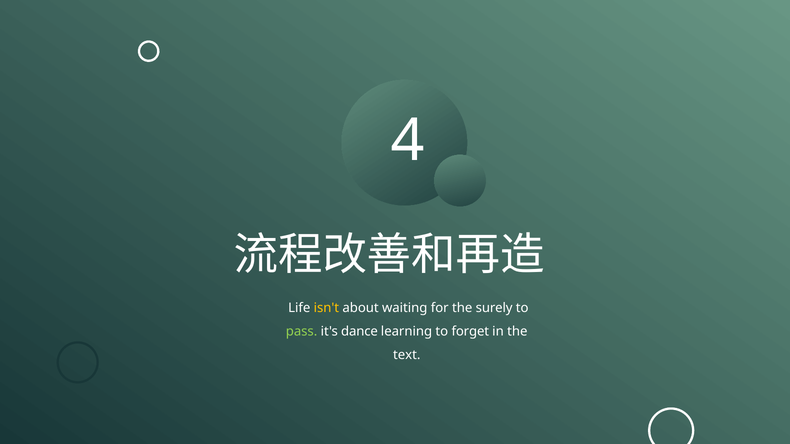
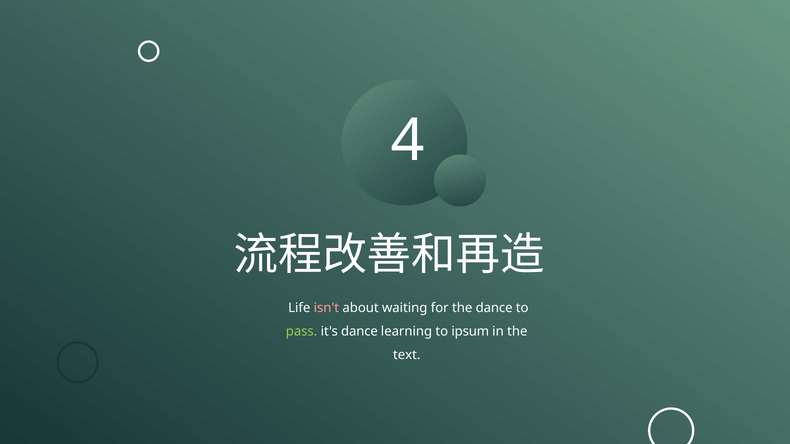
isn't colour: yellow -> pink (326, 308)
the surely: surely -> dance (494, 308)
forget: forget -> ipsum (470, 332)
